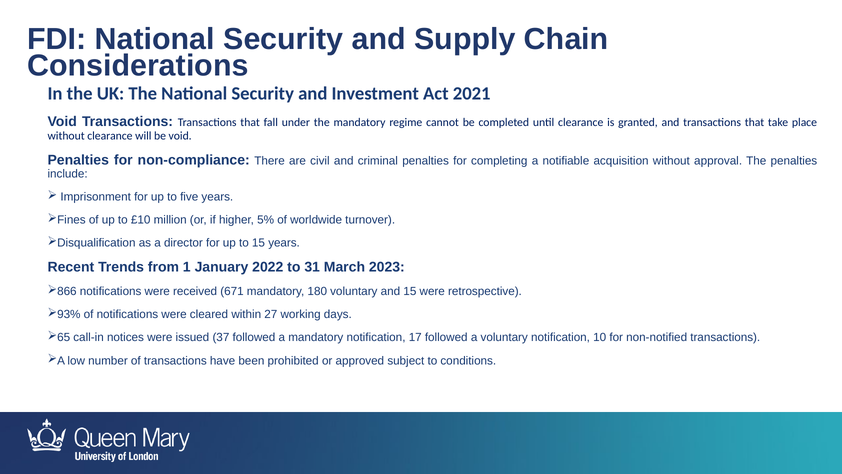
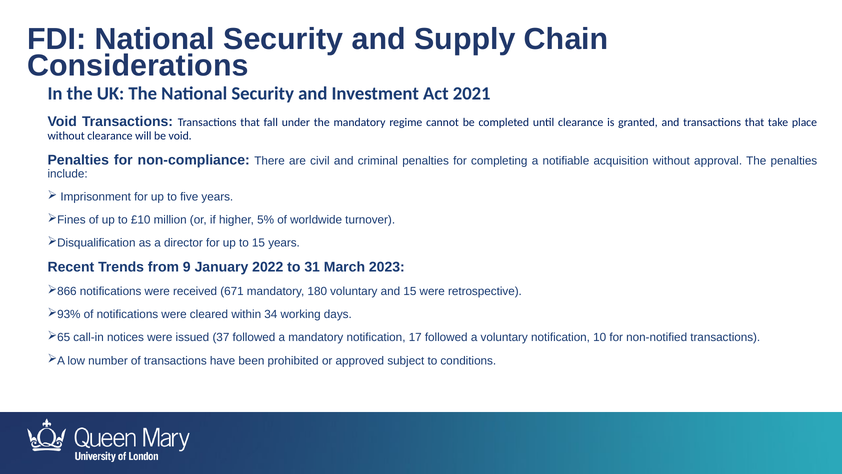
1: 1 -> 9 (187, 267)
27: 27 -> 34 (271, 314)
